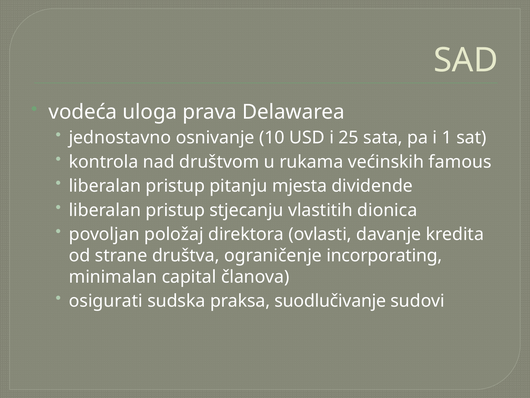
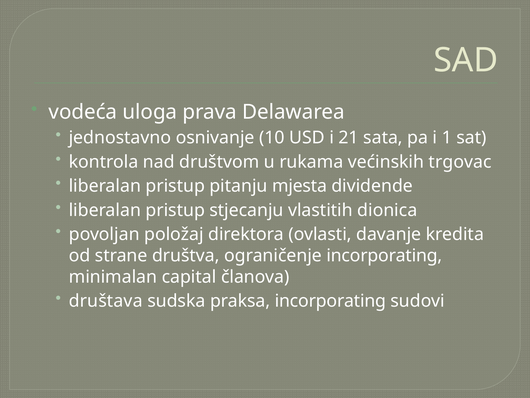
25: 25 -> 21 (349, 138)
famous: famous -> trgovac (460, 162)
osigurati: osigurati -> društava (106, 301)
praksa suodlučivanje: suodlučivanje -> incorporating (330, 301)
